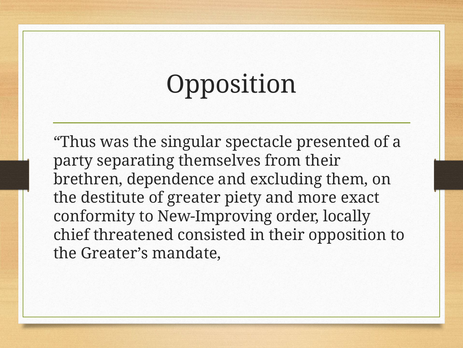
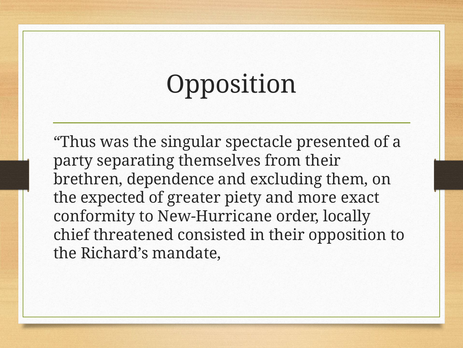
destitute: destitute -> expected (113, 197)
New-Improving: New-Improving -> New-Hurricane (215, 216)
Greater’s: Greater’s -> Richard’s (115, 253)
